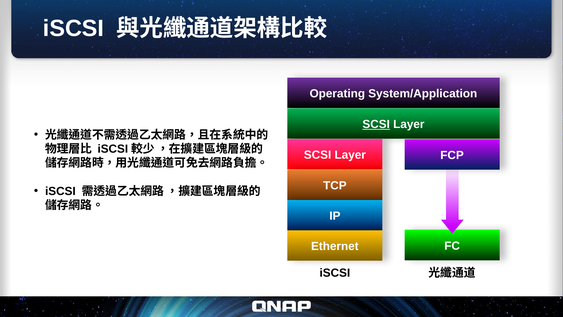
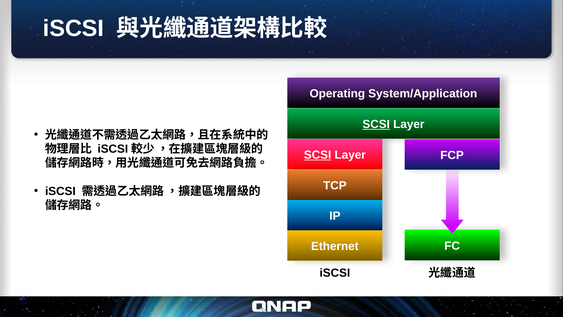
SCSI underline: none -> present (318, 155)
